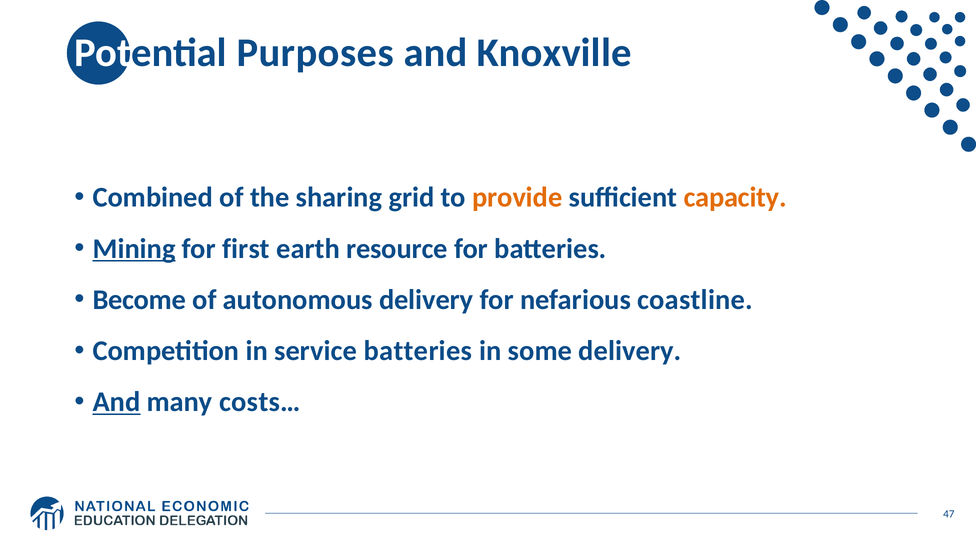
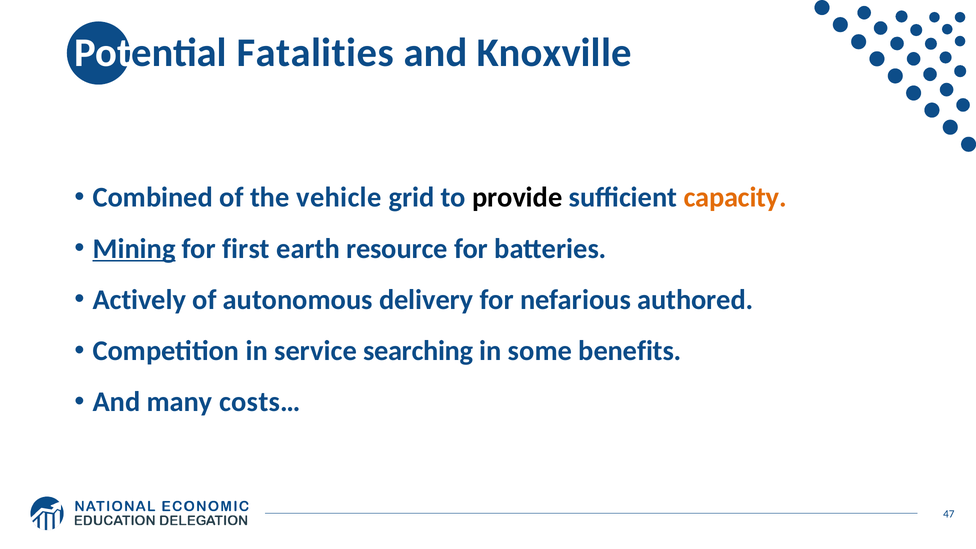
Purposes: Purposes -> Fatalities (315, 53)
sharing: sharing -> vehicle (339, 198)
provide colour: orange -> black (517, 198)
Become: Become -> Actively (139, 300)
coastline: coastline -> authored (695, 300)
service batteries: batteries -> searching (418, 351)
some delivery: delivery -> benefits (630, 351)
And underline: present -> none (117, 402)
